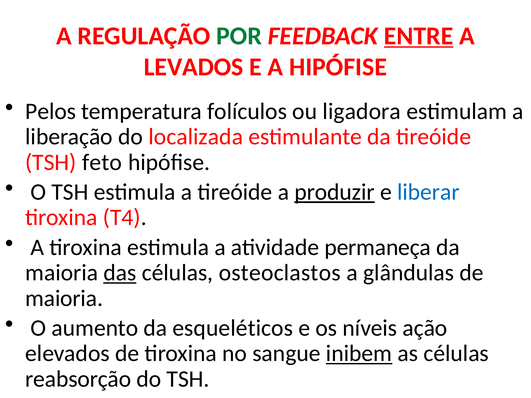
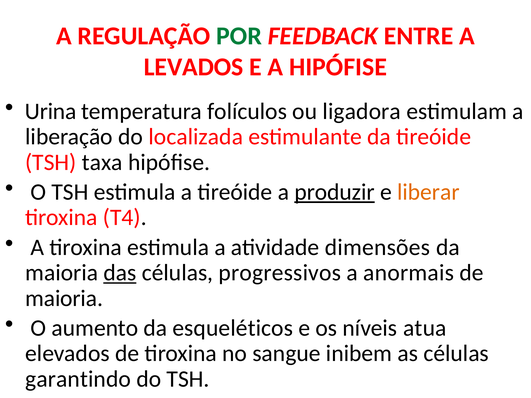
ENTRE underline: present -> none (419, 36)
Pelos: Pelos -> Urina (51, 111)
feto: feto -> taxa (102, 162)
liberar colour: blue -> orange (428, 192)
permaneça: permaneça -> dimensões (378, 247)
osteoclastos: osteoclastos -> progressivos (280, 273)
glândulas: glândulas -> anormais (409, 273)
ação: ação -> atua (425, 328)
inibem underline: present -> none (359, 354)
reabsorção: reabsorção -> garantindo (78, 379)
